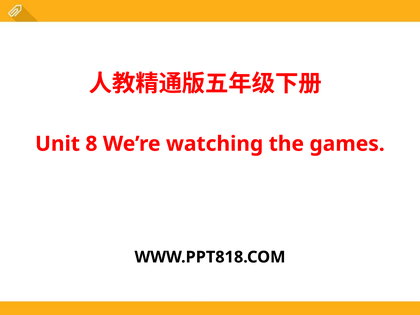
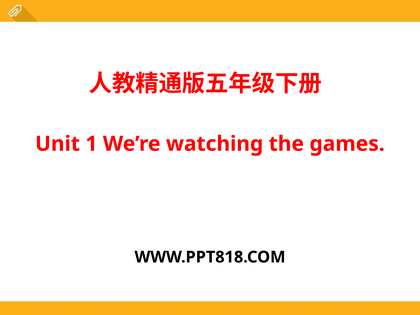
8: 8 -> 1 (91, 144)
